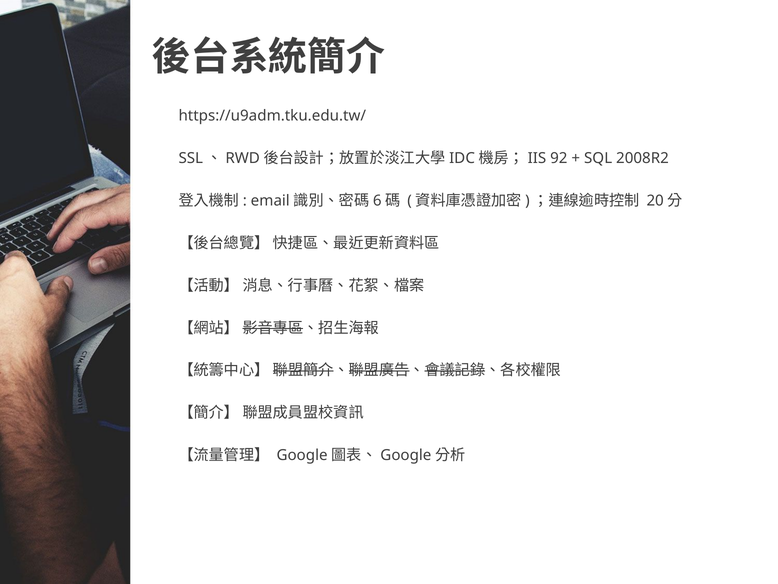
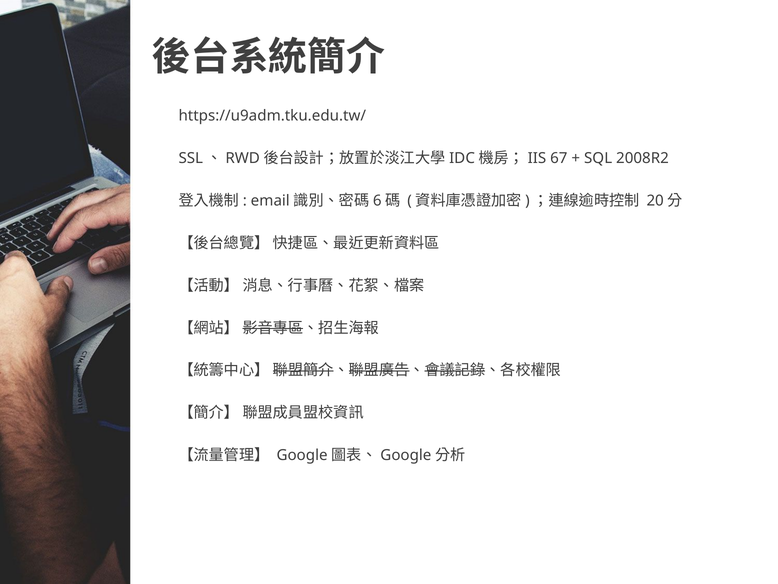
92: 92 -> 67 (559, 158)
